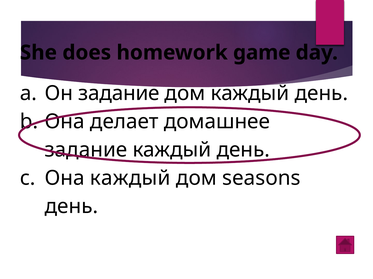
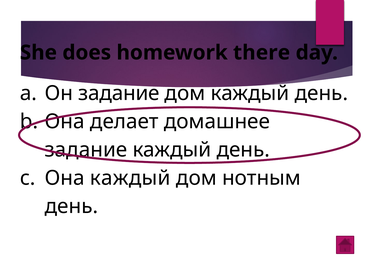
game: game -> there (262, 53)
seasons: seasons -> нотным (261, 179)
